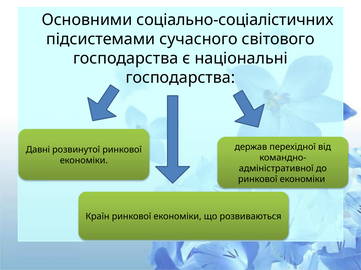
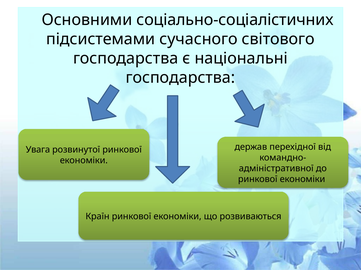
Давні: Давні -> Увага (38, 150)
